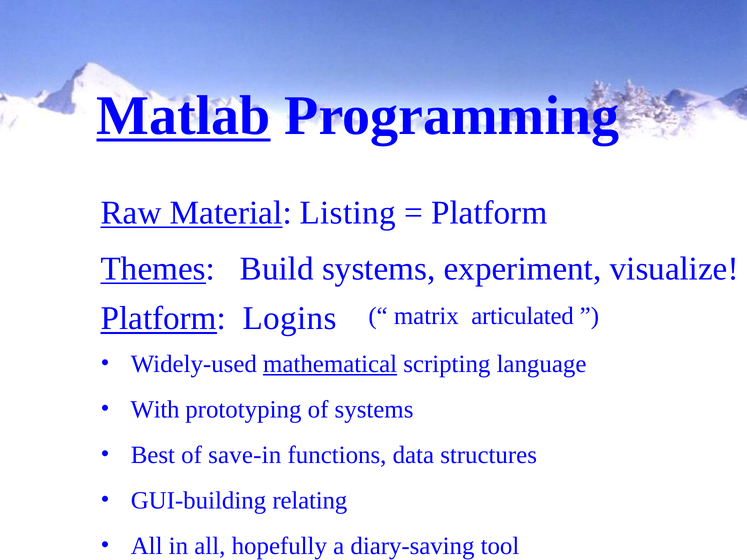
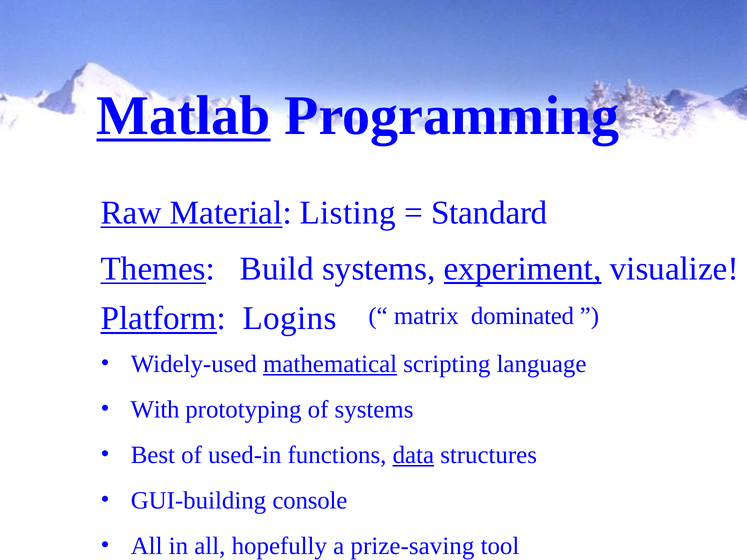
Platform: Platform -> Standard (489, 213)
experiment underline: none -> present (523, 269)
articulated: articulated -> dominated (523, 316)
save-in: save-in -> used-in (245, 455)
data underline: none -> present (413, 455)
relating: relating -> console (310, 501)
diary-saving: diary-saving -> prize-saving (412, 546)
